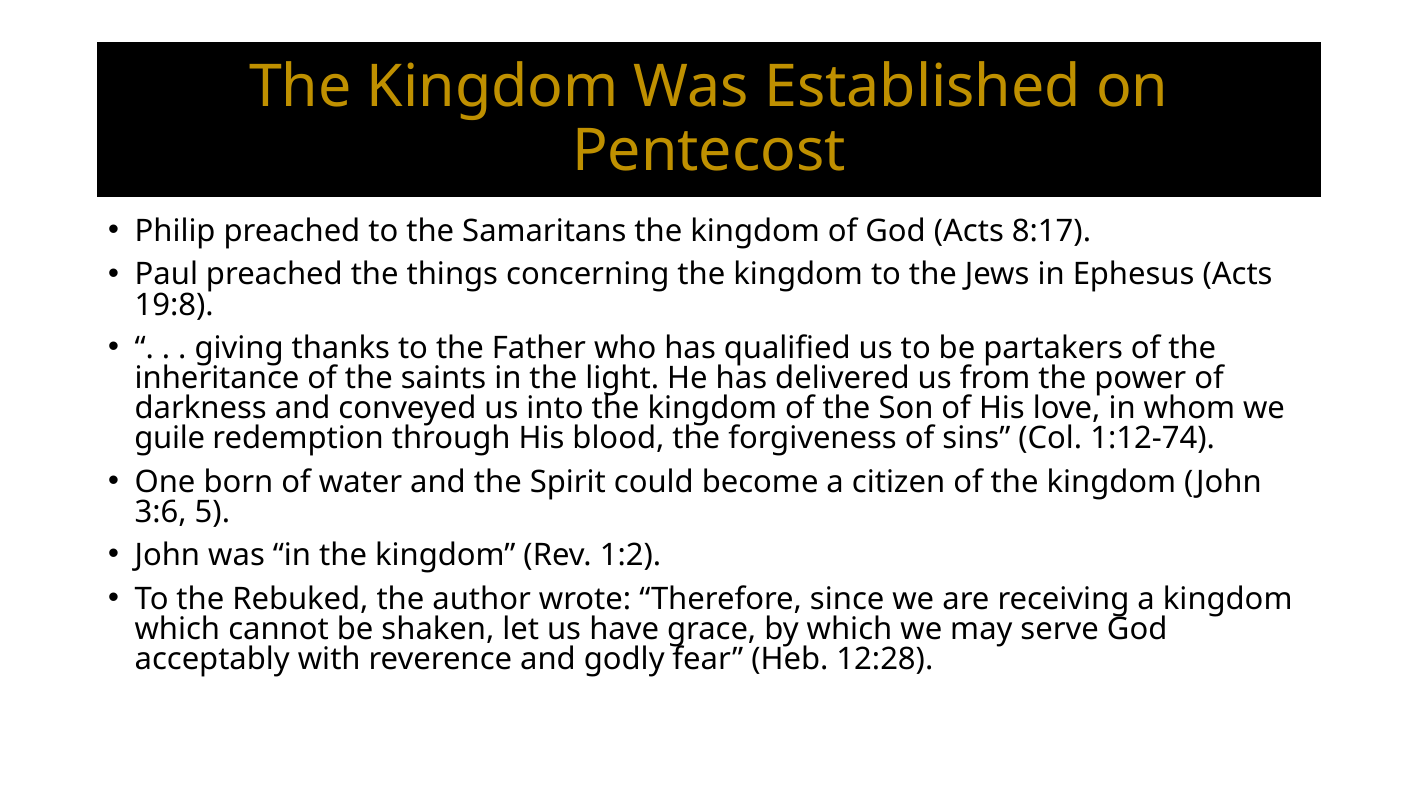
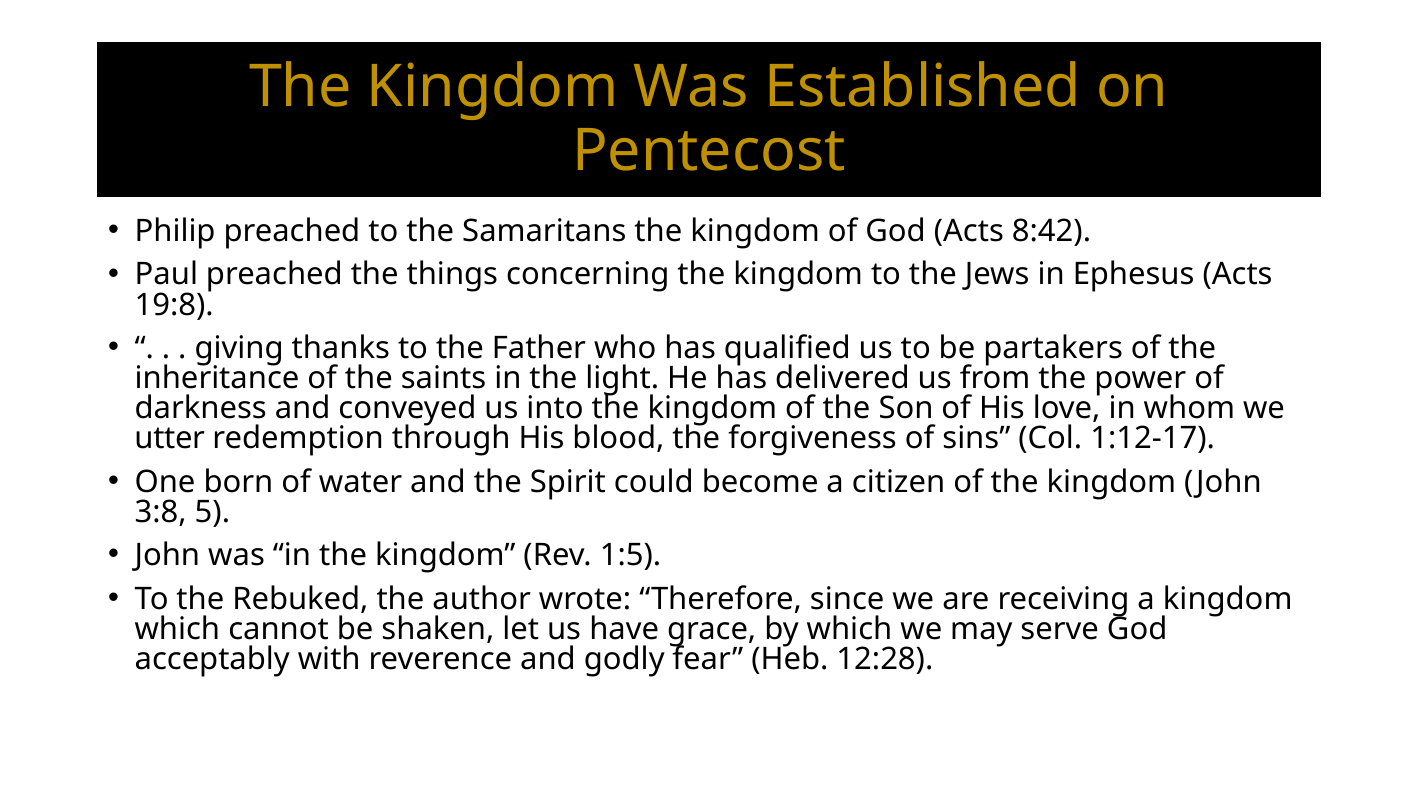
8:17: 8:17 -> 8:42 (1051, 232)
guile: guile -> utter (170, 439)
1:12-74: 1:12-74 -> 1:12-17 (1153, 439)
3:6: 3:6 -> 3:8 (161, 513)
1:2: 1:2 -> 1:5 (631, 556)
